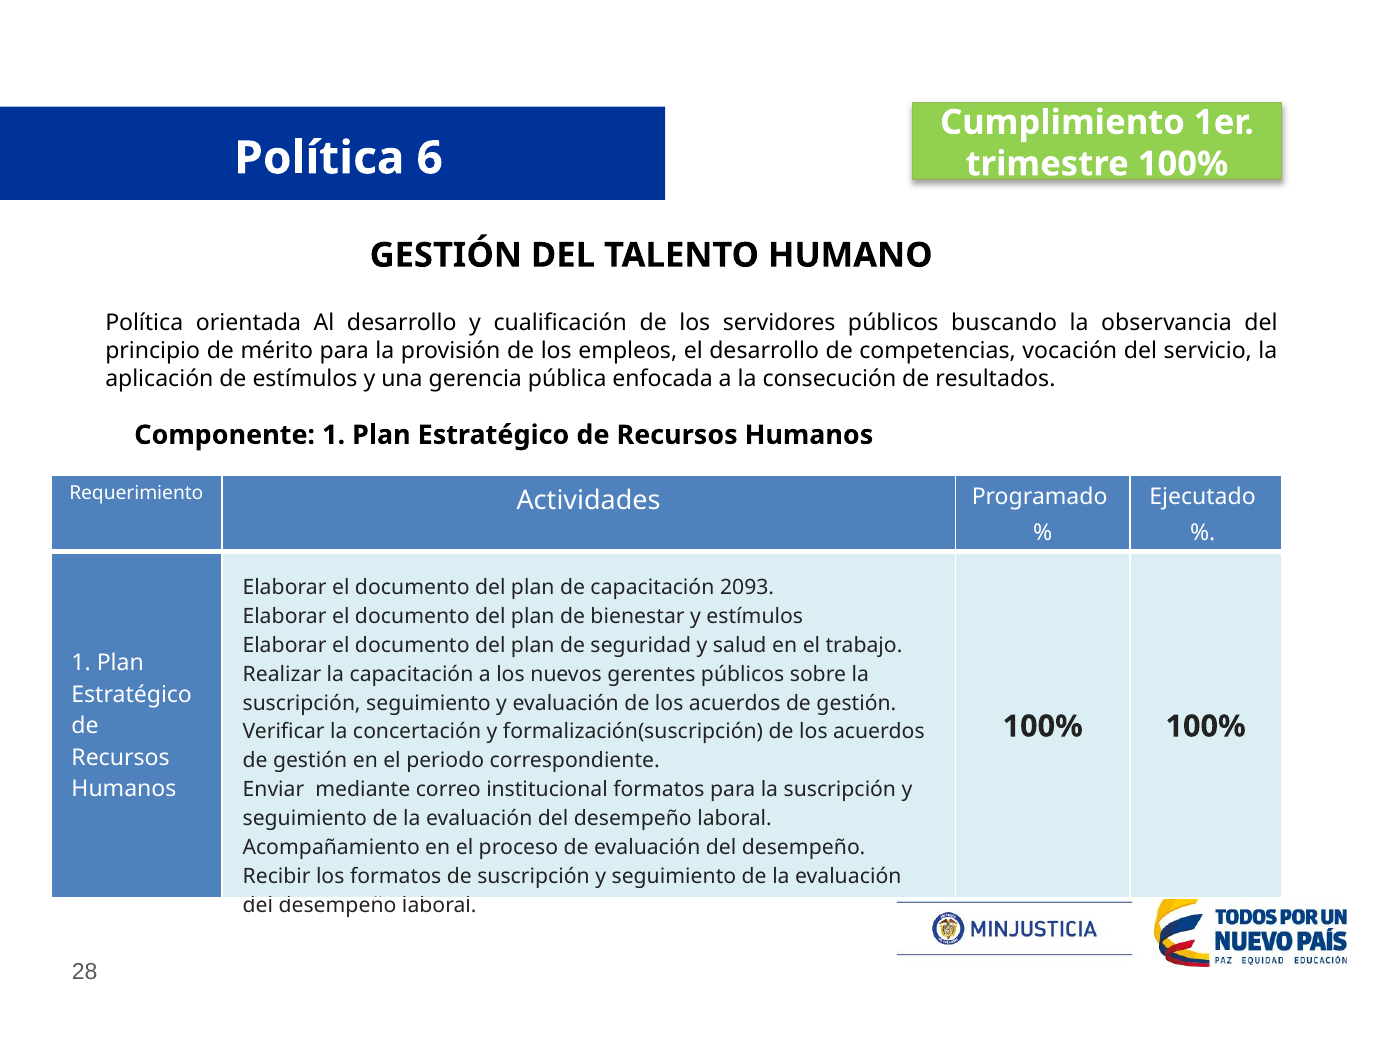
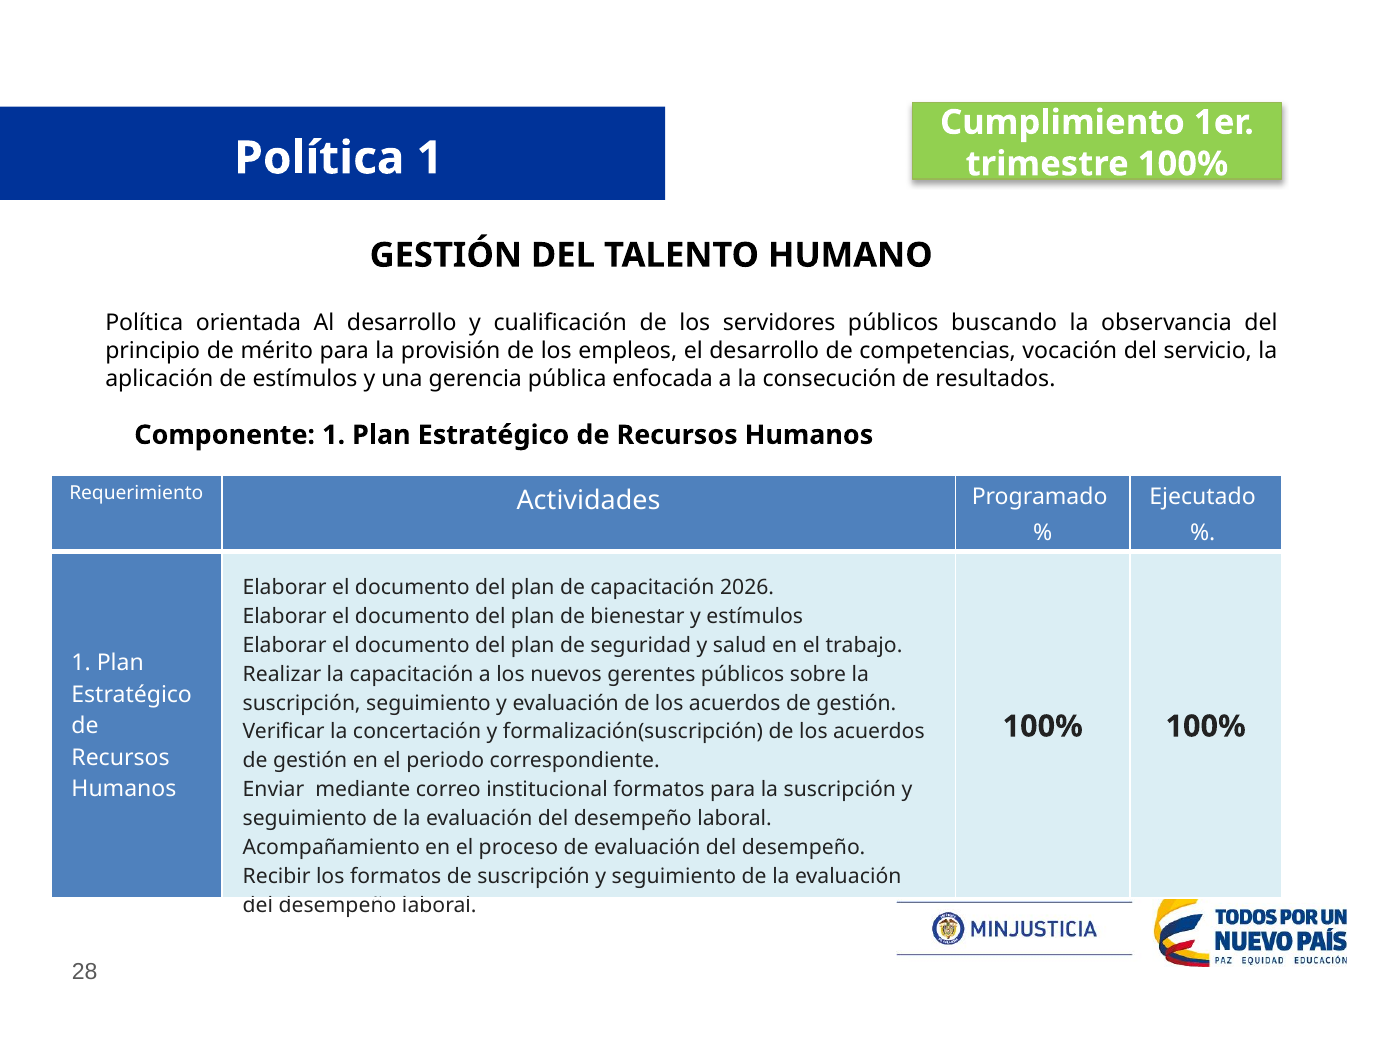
Política 6: 6 -> 1 (430, 158)
2093: 2093 -> 2026 (747, 588)
